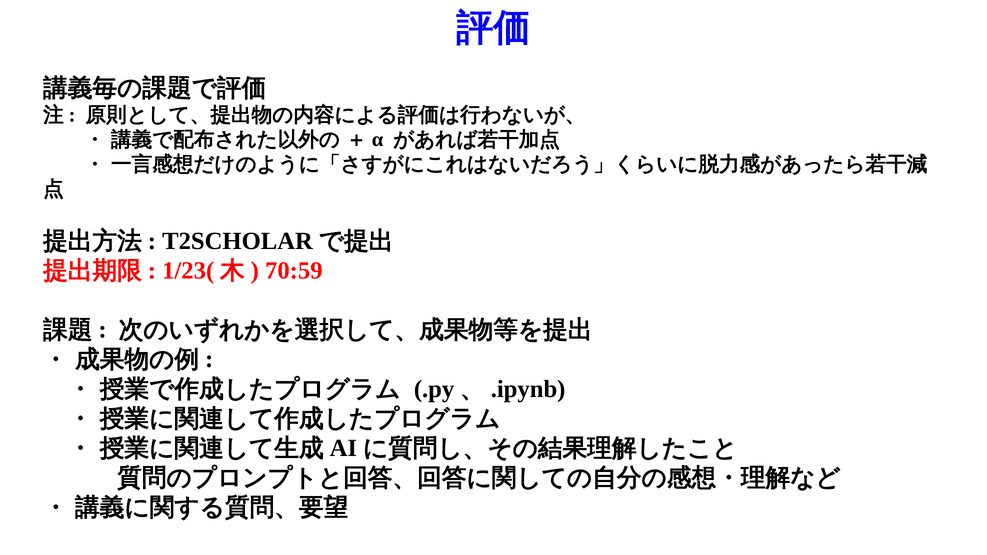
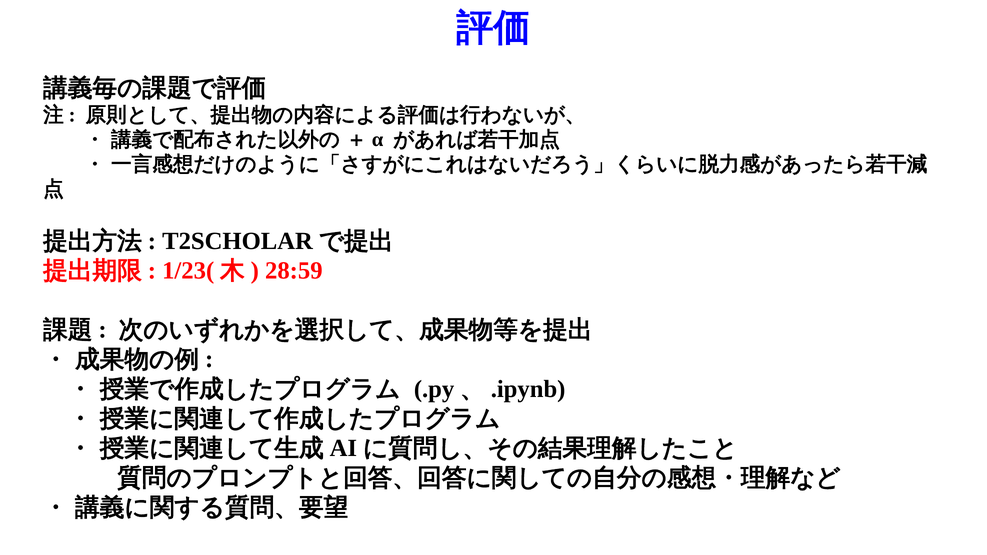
70:59: 70:59 -> 28:59 (294, 271)
